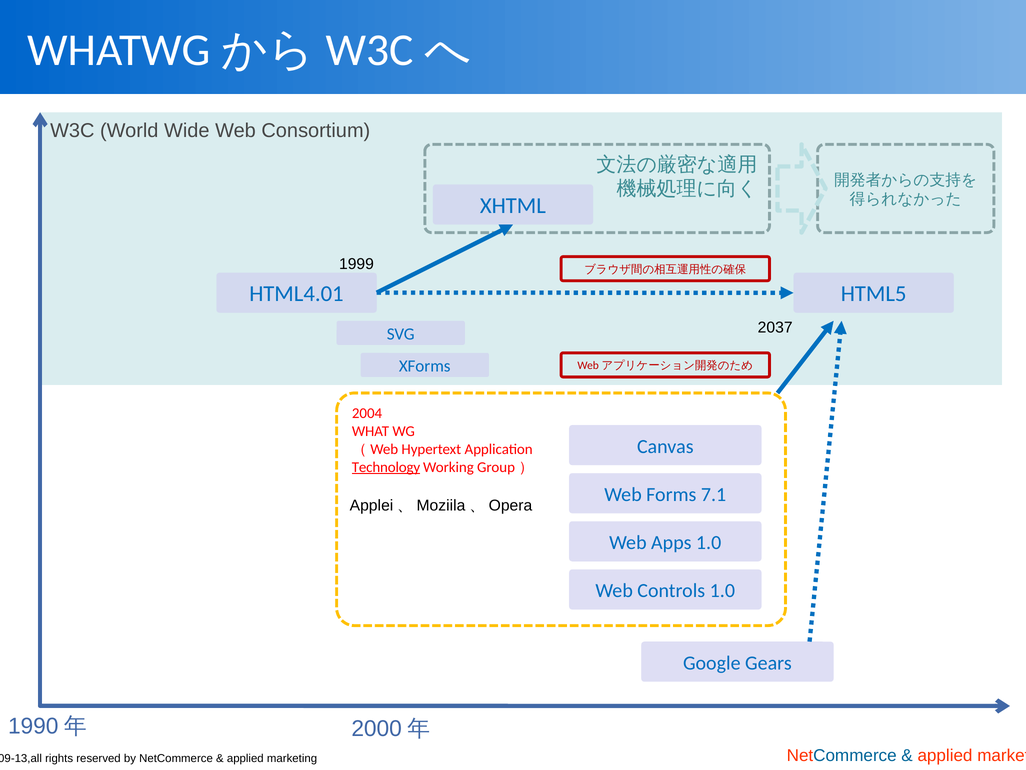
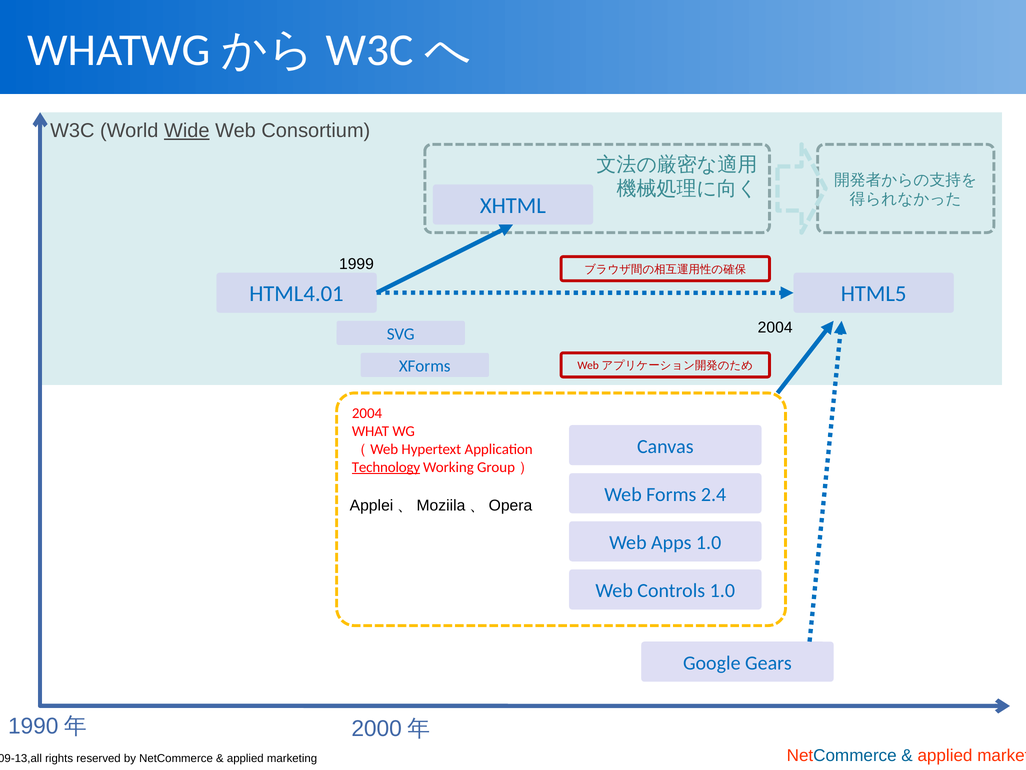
Wide underline: none -> present (187, 131)
2037: 2037 -> 2004 (775, 328)
7.1: 7.1 -> 2.4 (714, 494)
